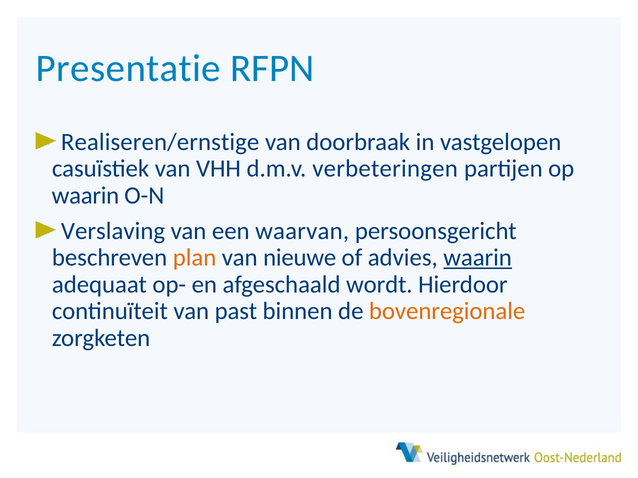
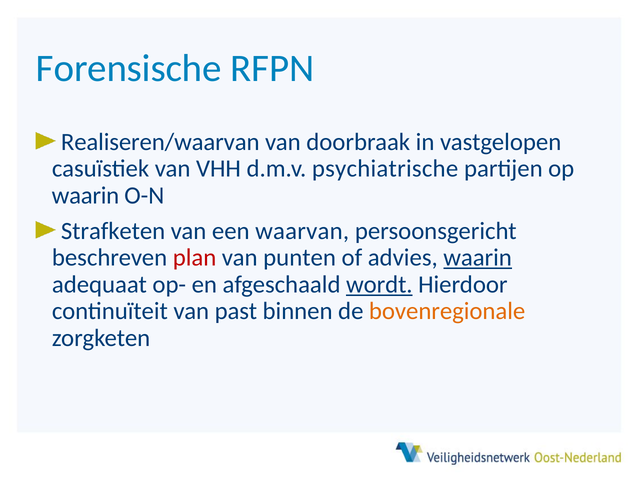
Presentatie: Presentatie -> Forensische (129, 68)
Realiseren/ernstige: Realiseren/ernstige -> Realiseren/waarvan (160, 142)
verbeteringen: verbeteringen -> psychiatrische (385, 169)
Verslaving: Verslaving -> Strafketen (113, 231)
plan colour: orange -> red (195, 258)
nieuwe: nieuwe -> punten (300, 258)
wordt underline: none -> present (379, 285)
